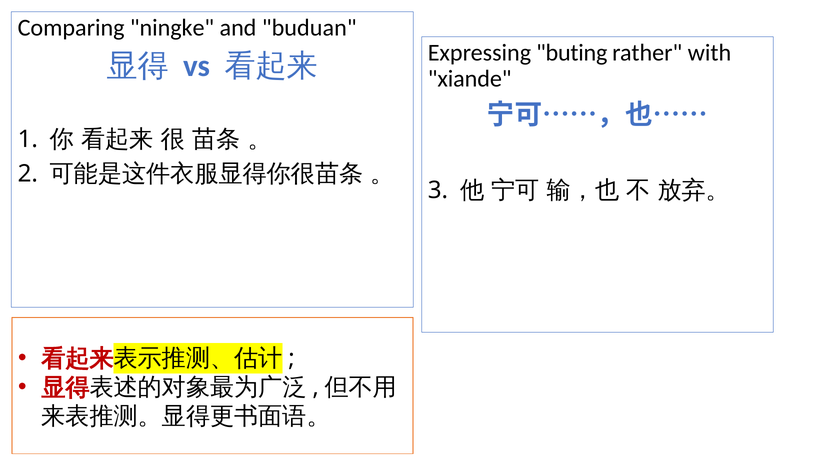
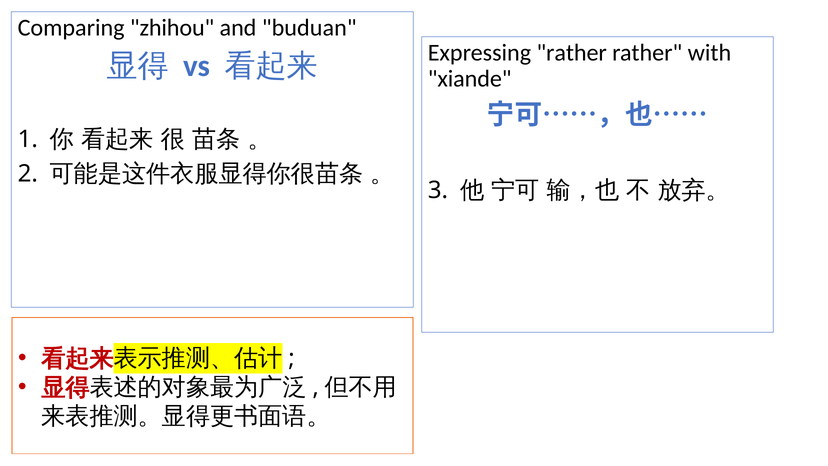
ningke: ningke -> zhihou (172, 28)
Expressing buting: buting -> rather (572, 53)
